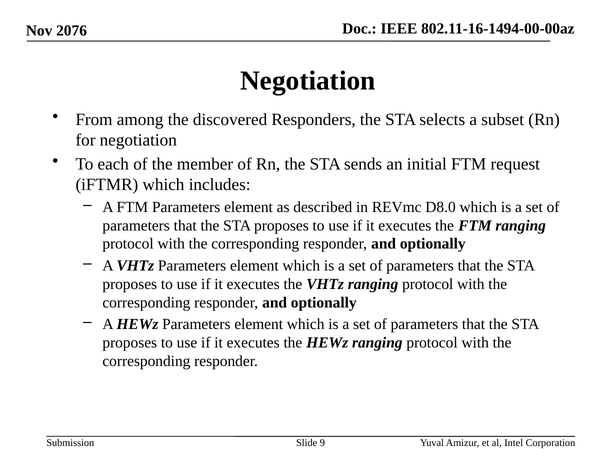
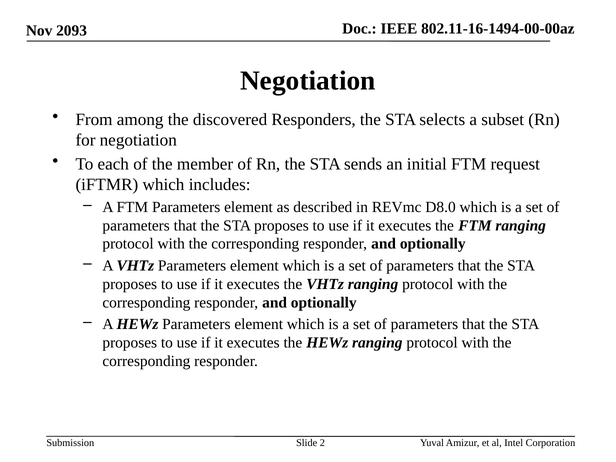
2076: 2076 -> 2093 (72, 31)
9: 9 -> 2 (322, 443)
